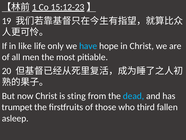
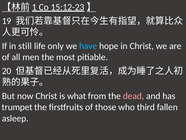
like: like -> still (25, 46)
sting: sting -> what (77, 96)
dead colour: light blue -> pink (134, 96)
